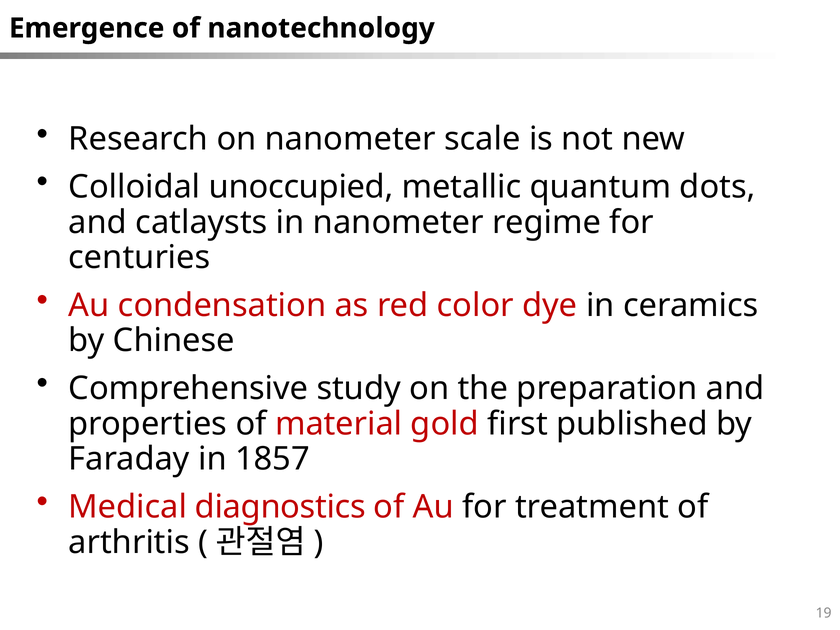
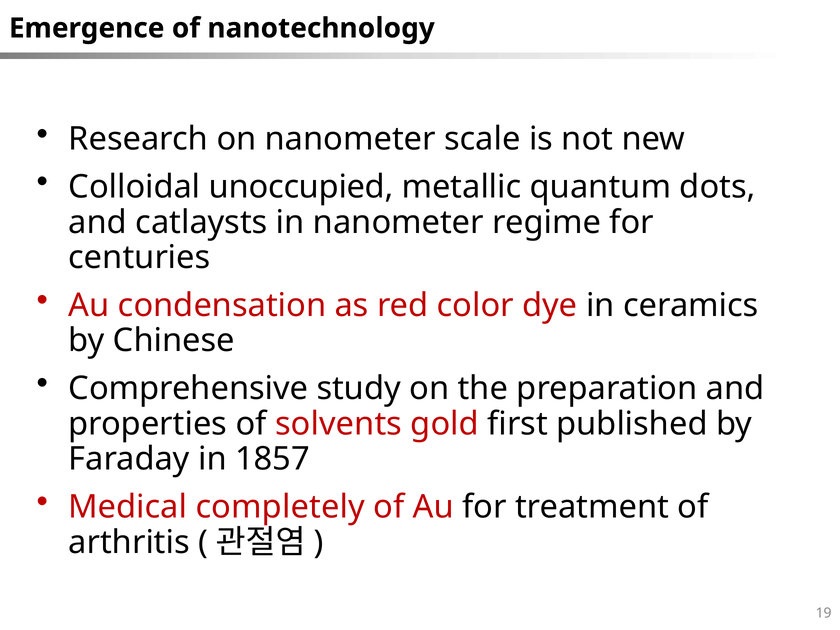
material: material -> solvents (339, 424)
diagnostics: diagnostics -> completely (280, 507)
